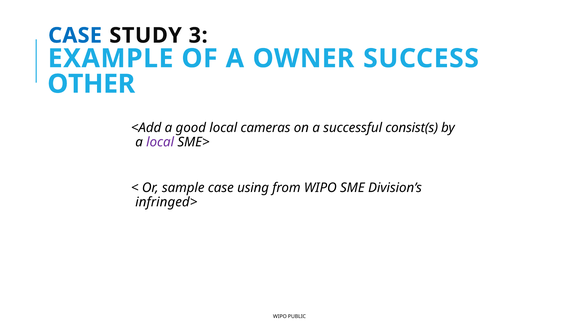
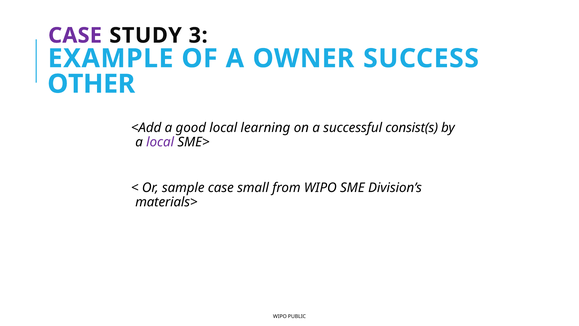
CASE colour: blue -> purple (75, 35)
cameras: cameras -> learning (265, 128)
using: using -> small (253, 187)
infringed>: infringed> -> materials> (166, 202)
